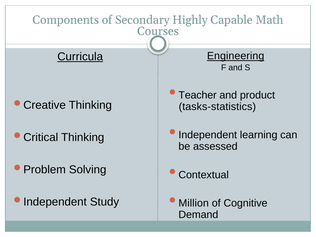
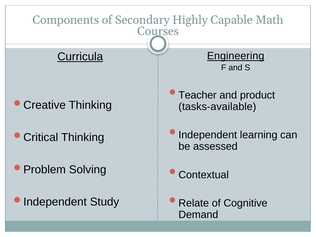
tasks-statistics: tasks-statistics -> tasks-available (217, 107)
Million: Million -> Relate (194, 203)
